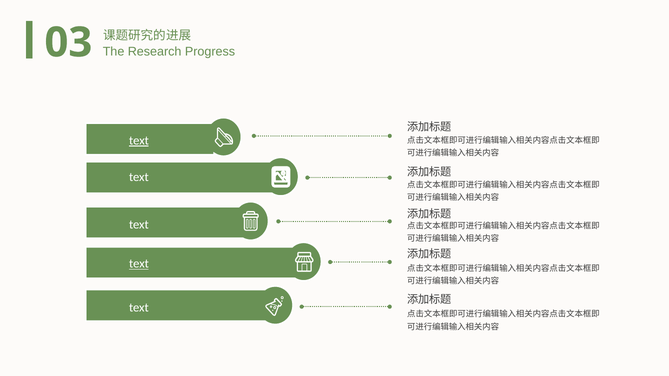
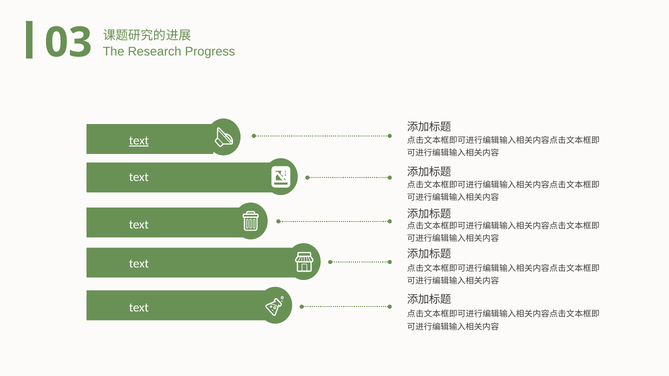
text underline: present -> none (139, 264)
